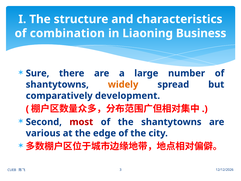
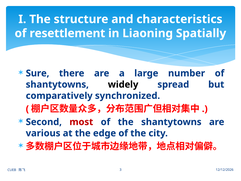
combination: combination -> resettlement (67, 33)
Business: Business -> Spatially (201, 33)
widely colour: orange -> black (123, 84)
development: development -> synchronized (128, 96)
